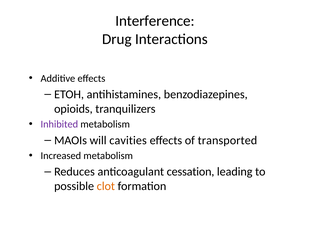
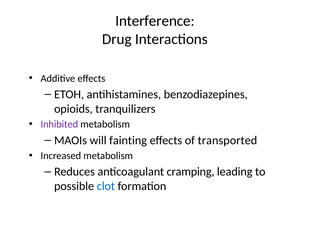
cavities: cavities -> fainting (128, 140)
cessation: cessation -> cramping (191, 171)
clot colour: orange -> blue (106, 186)
